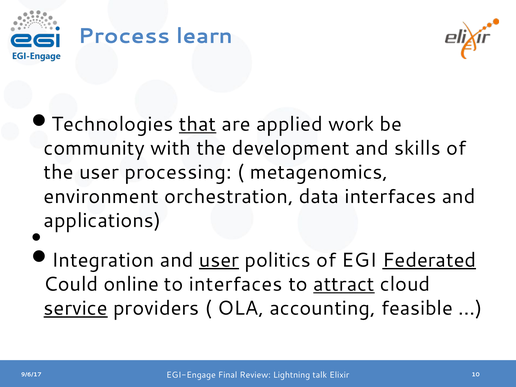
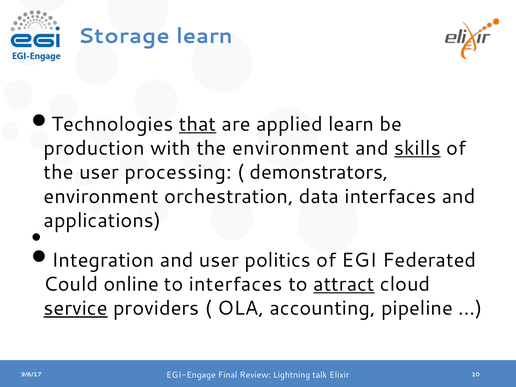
Process: Process -> Storage (124, 36)
applied work: work -> learn (351, 124)
community: community -> production (94, 148)
the development: development -> environment (291, 148)
skills underline: none -> present (417, 148)
metagenomics: metagenomics -> demonstrators (319, 172)
user underline: present -> none (219, 260)
Federated underline: present -> none (429, 260)
feasible: feasible -> pipeline (417, 308)
